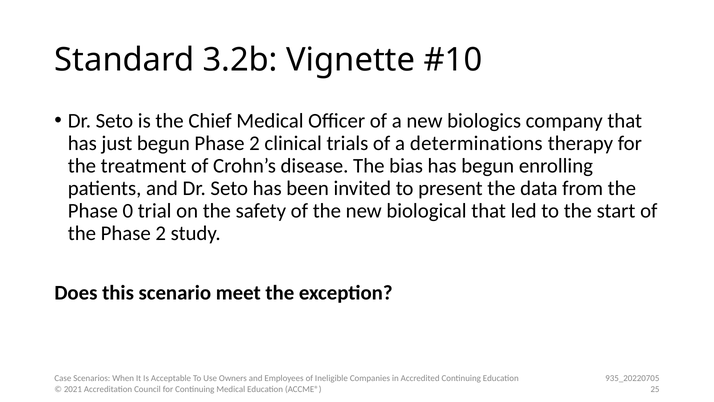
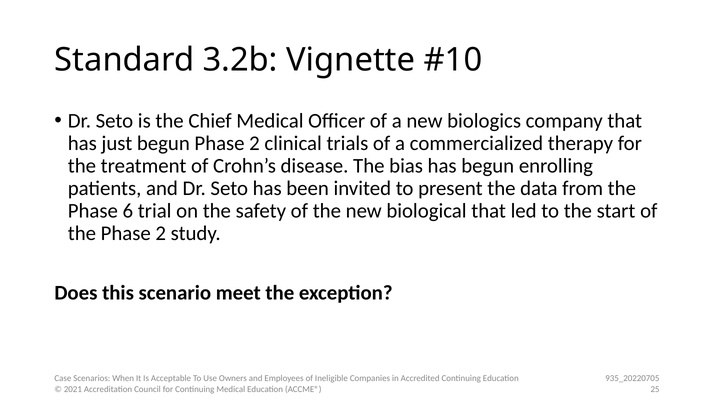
determinations: determinations -> commercialized (476, 143)
0: 0 -> 6 (128, 210)
